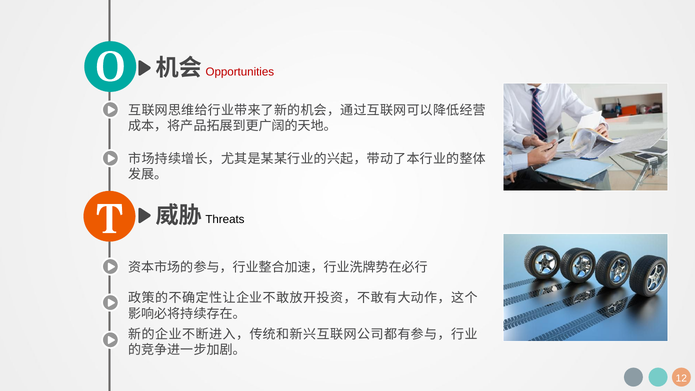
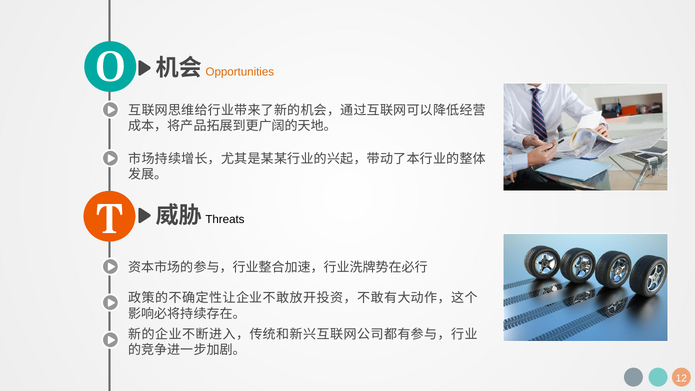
Opportunities colour: red -> orange (240, 72)
